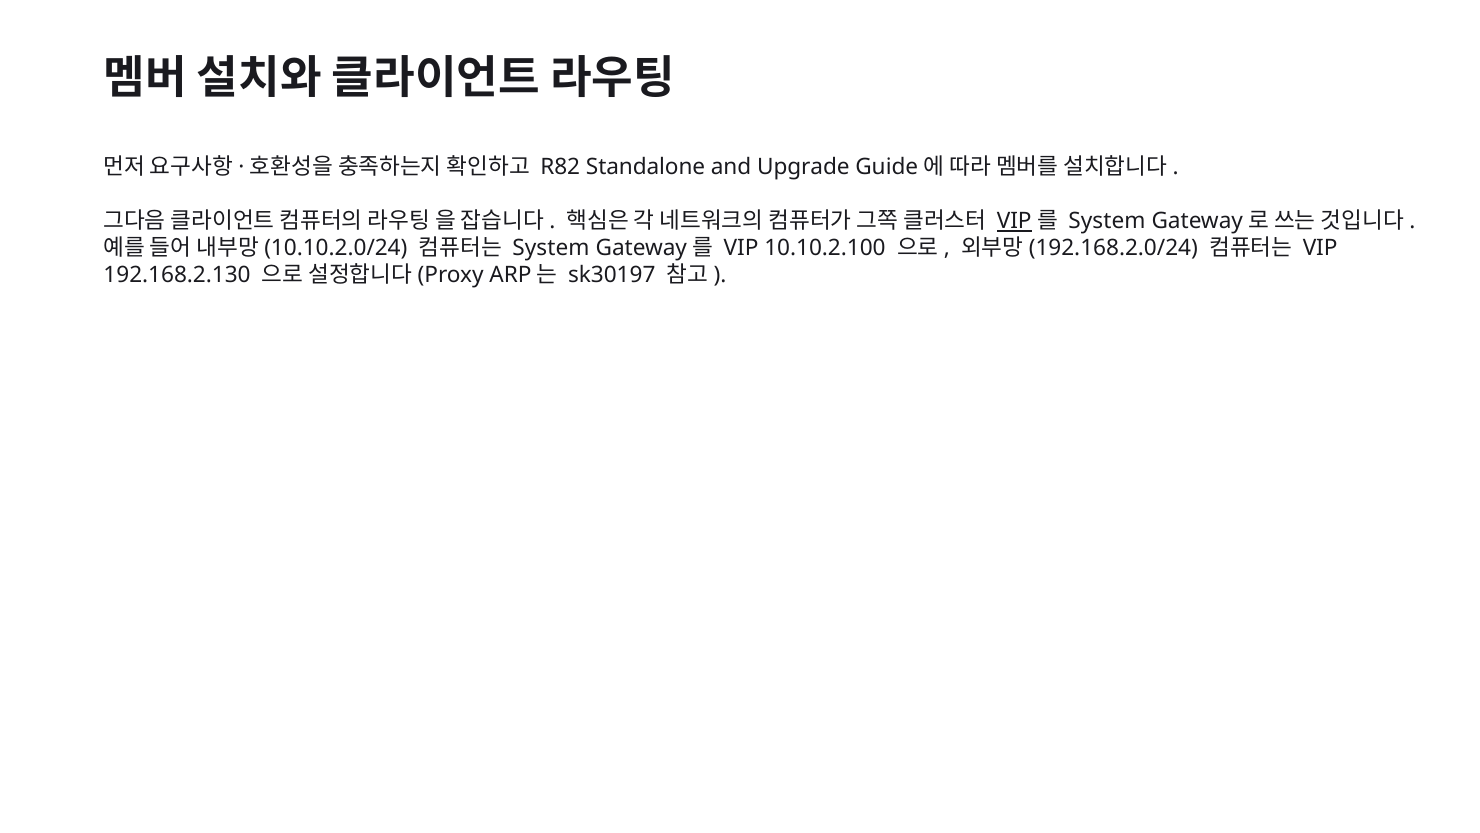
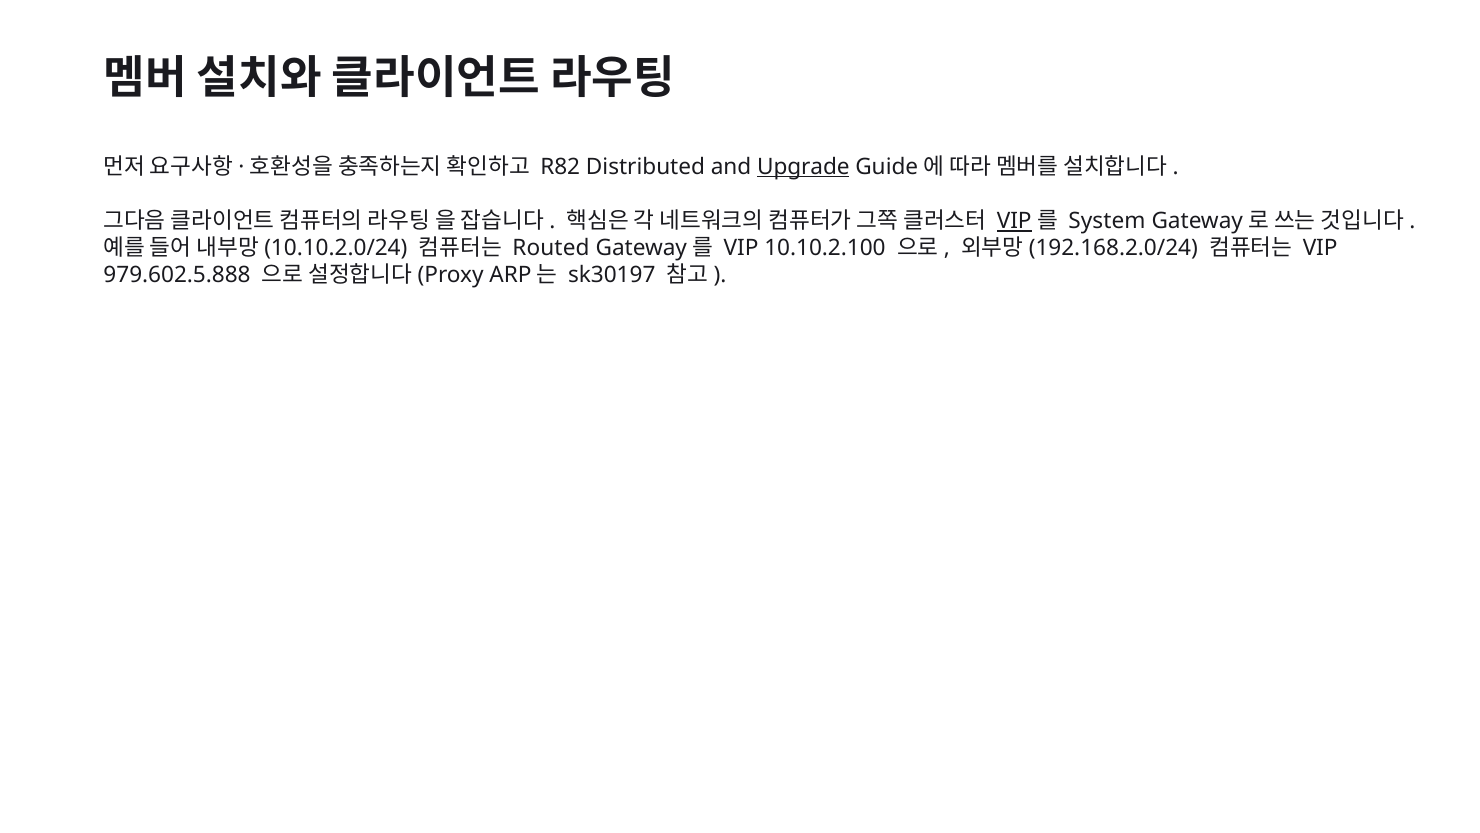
Standalone: Standalone -> Distributed (645, 167)
Upgrade underline: none -> present (803, 167)
System: System -> Routed (551, 248)
192.168.2.130: 192.168.2.130 -> 979.602.5.888 (177, 275)
